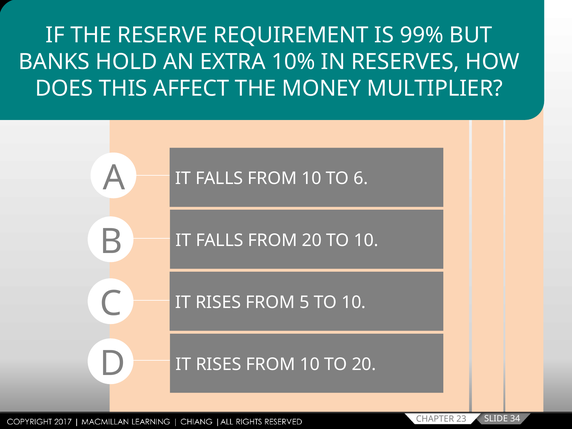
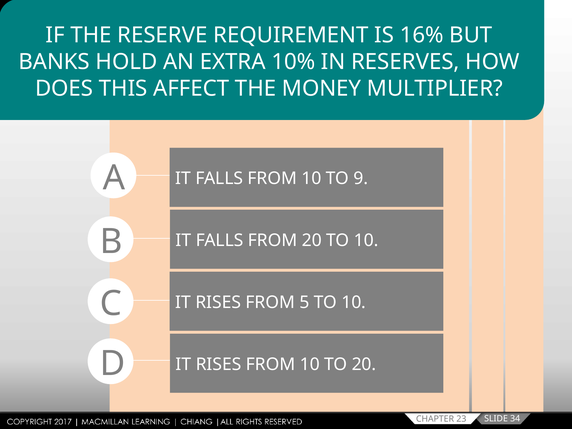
99%: 99% -> 16% (422, 35)
6: 6 -> 9 (361, 179)
